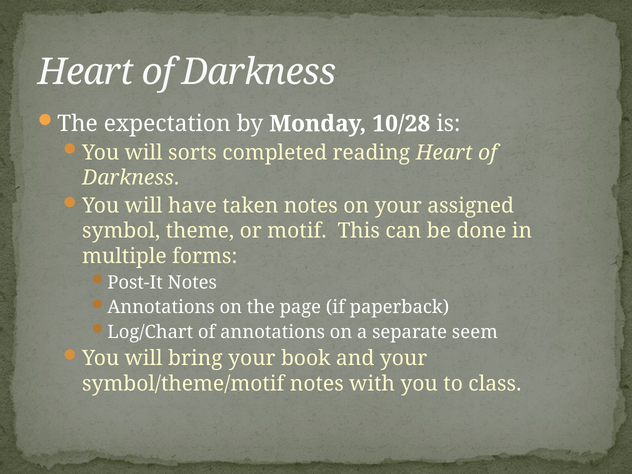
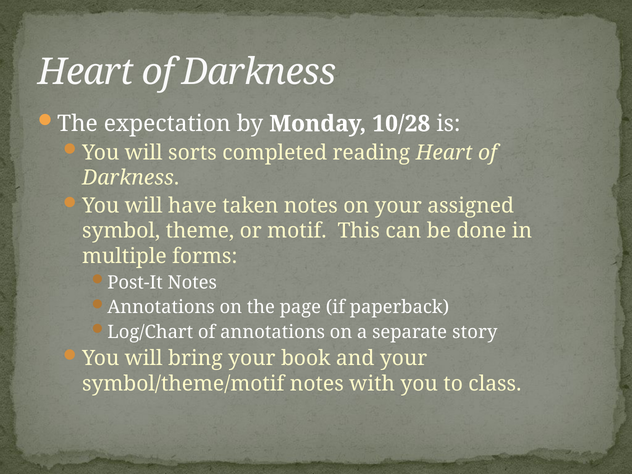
seem: seem -> story (475, 332)
